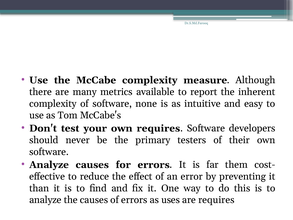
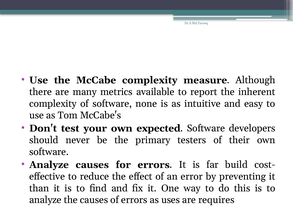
own requires: requires -> expected (158, 128)
them: them -> build (236, 165)
